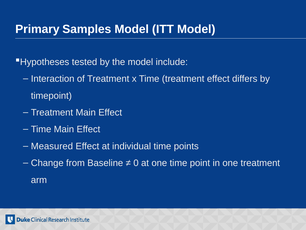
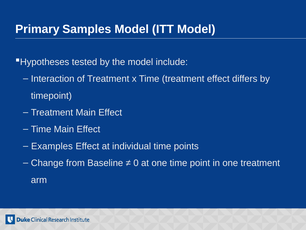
Measured: Measured -> Examples (52, 146)
